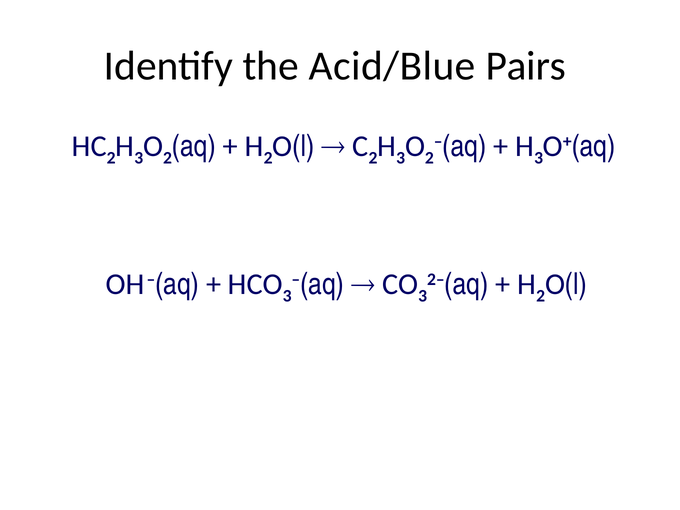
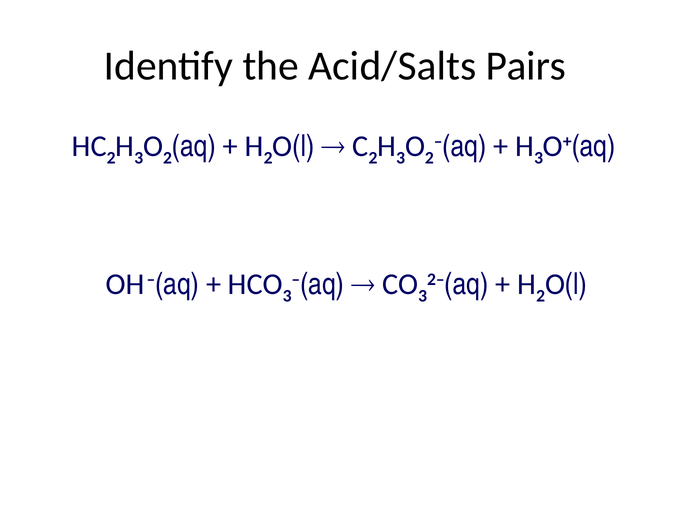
Acid/Blue: Acid/Blue -> Acid/Salts (392, 66)
